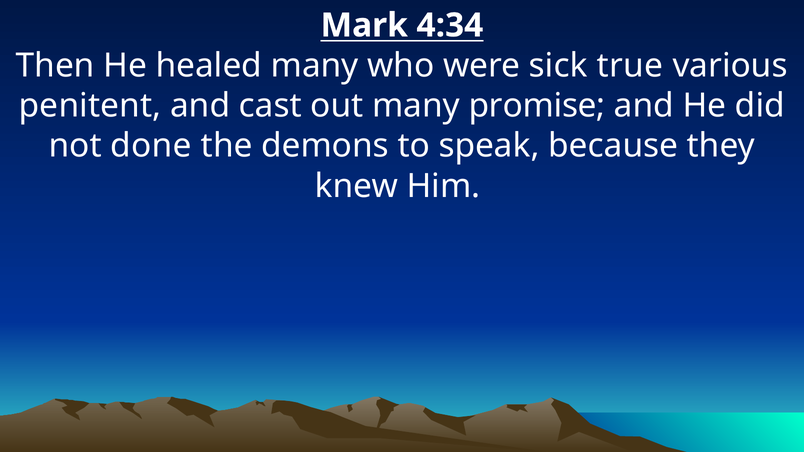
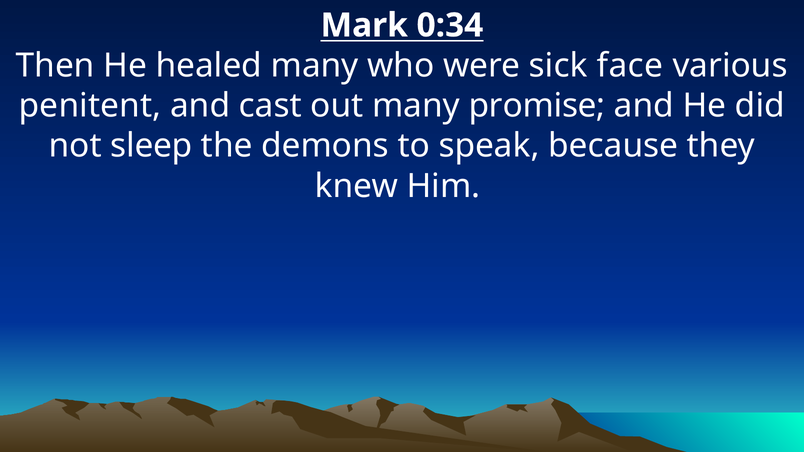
4:34: 4:34 -> 0:34 (450, 25)
true: true -> face (630, 66)
done: done -> sleep (151, 146)
